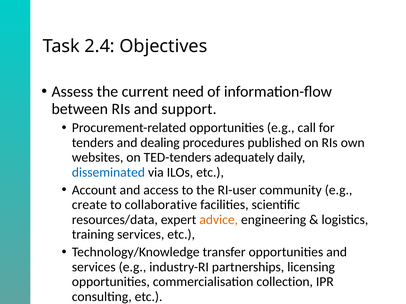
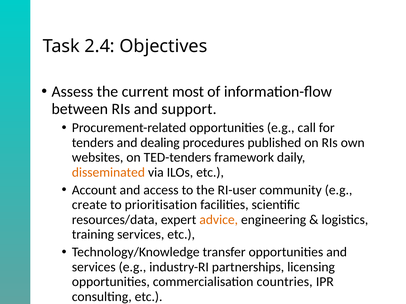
need: need -> most (188, 92)
adequately: adequately -> framework (244, 158)
disseminated colour: blue -> orange (108, 173)
collaborative: collaborative -> prioritisation (161, 205)
collection: collection -> countries (285, 282)
